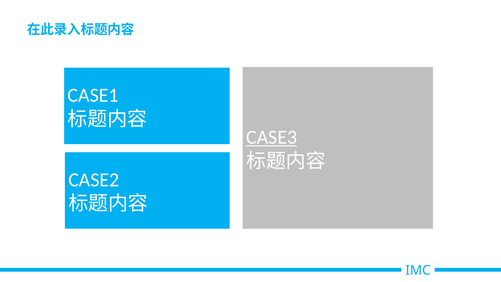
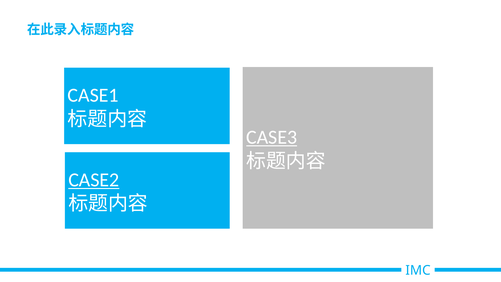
CASE2 underline: none -> present (94, 180)
